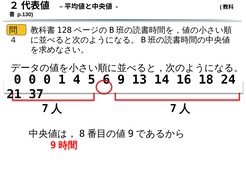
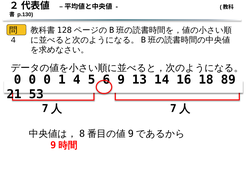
24: 24 -> 89 (228, 80)
37: 37 -> 53 (36, 95)
